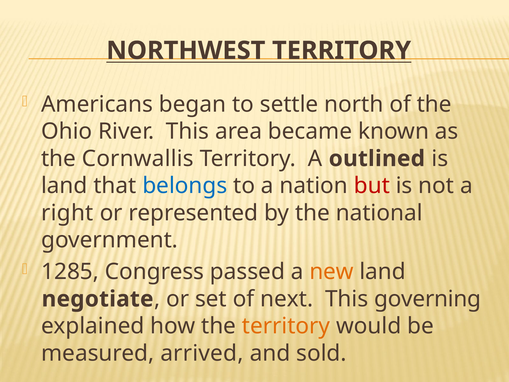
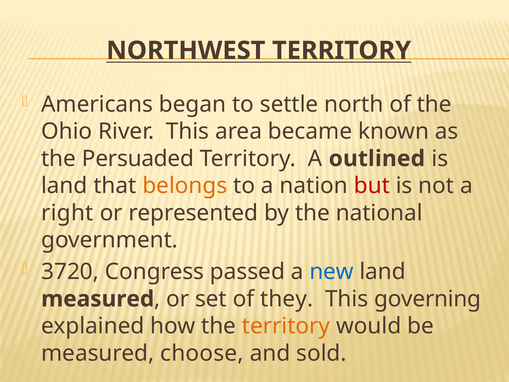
Cornwallis: Cornwallis -> Persuaded (138, 159)
belongs colour: blue -> orange (185, 186)
1285: 1285 -> 3720 (70, 272)
new colour: orange -> blue (332, 272)
negotiate: negotiate -> measured (98, 299)
next: next -> they (287, 299)
arrived: arrived -> choose (202, 353)
